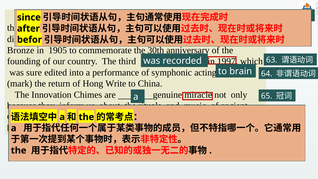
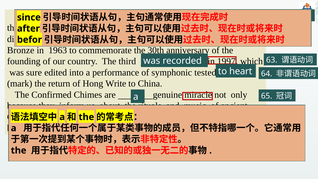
1905: 1905 -> 1963 (58, 50)
acting: acting -> tested (205, 72)
brain: brain -> heart (241, 71)
Innovation: Innovation -> Confirmed (51, 95)
